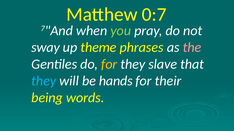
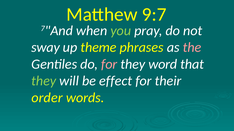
0:7: 0:7 -> 9:7 (154, 15)
for colour: yellow -> pink (109, 64)
slave: slave -> word (163, 64)
they colour: light blue -> light green (44, 81)
hands: hands -> effect (116, 81)
being: being -> order (47, 98)
